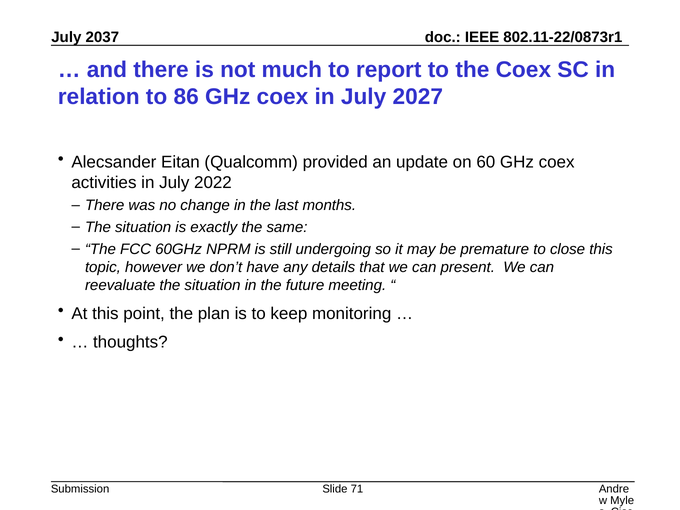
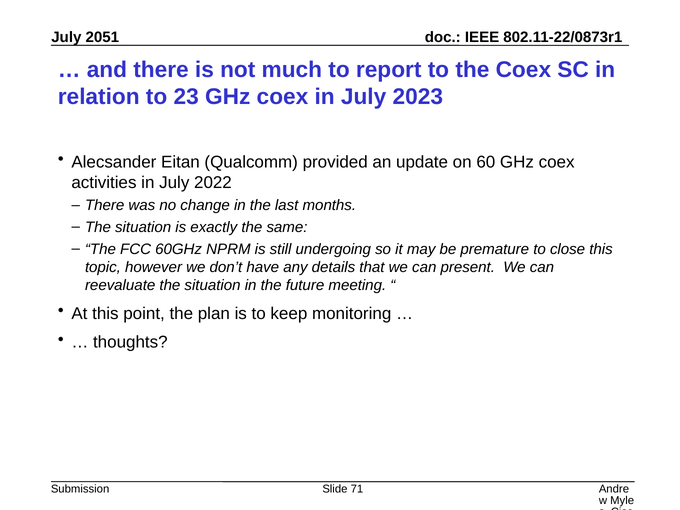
2037: 2037 -> 2051 (102, 37)
86: 86 -> 23 (186, 97)
2027: 2027 -> 2023 (418, 97)
